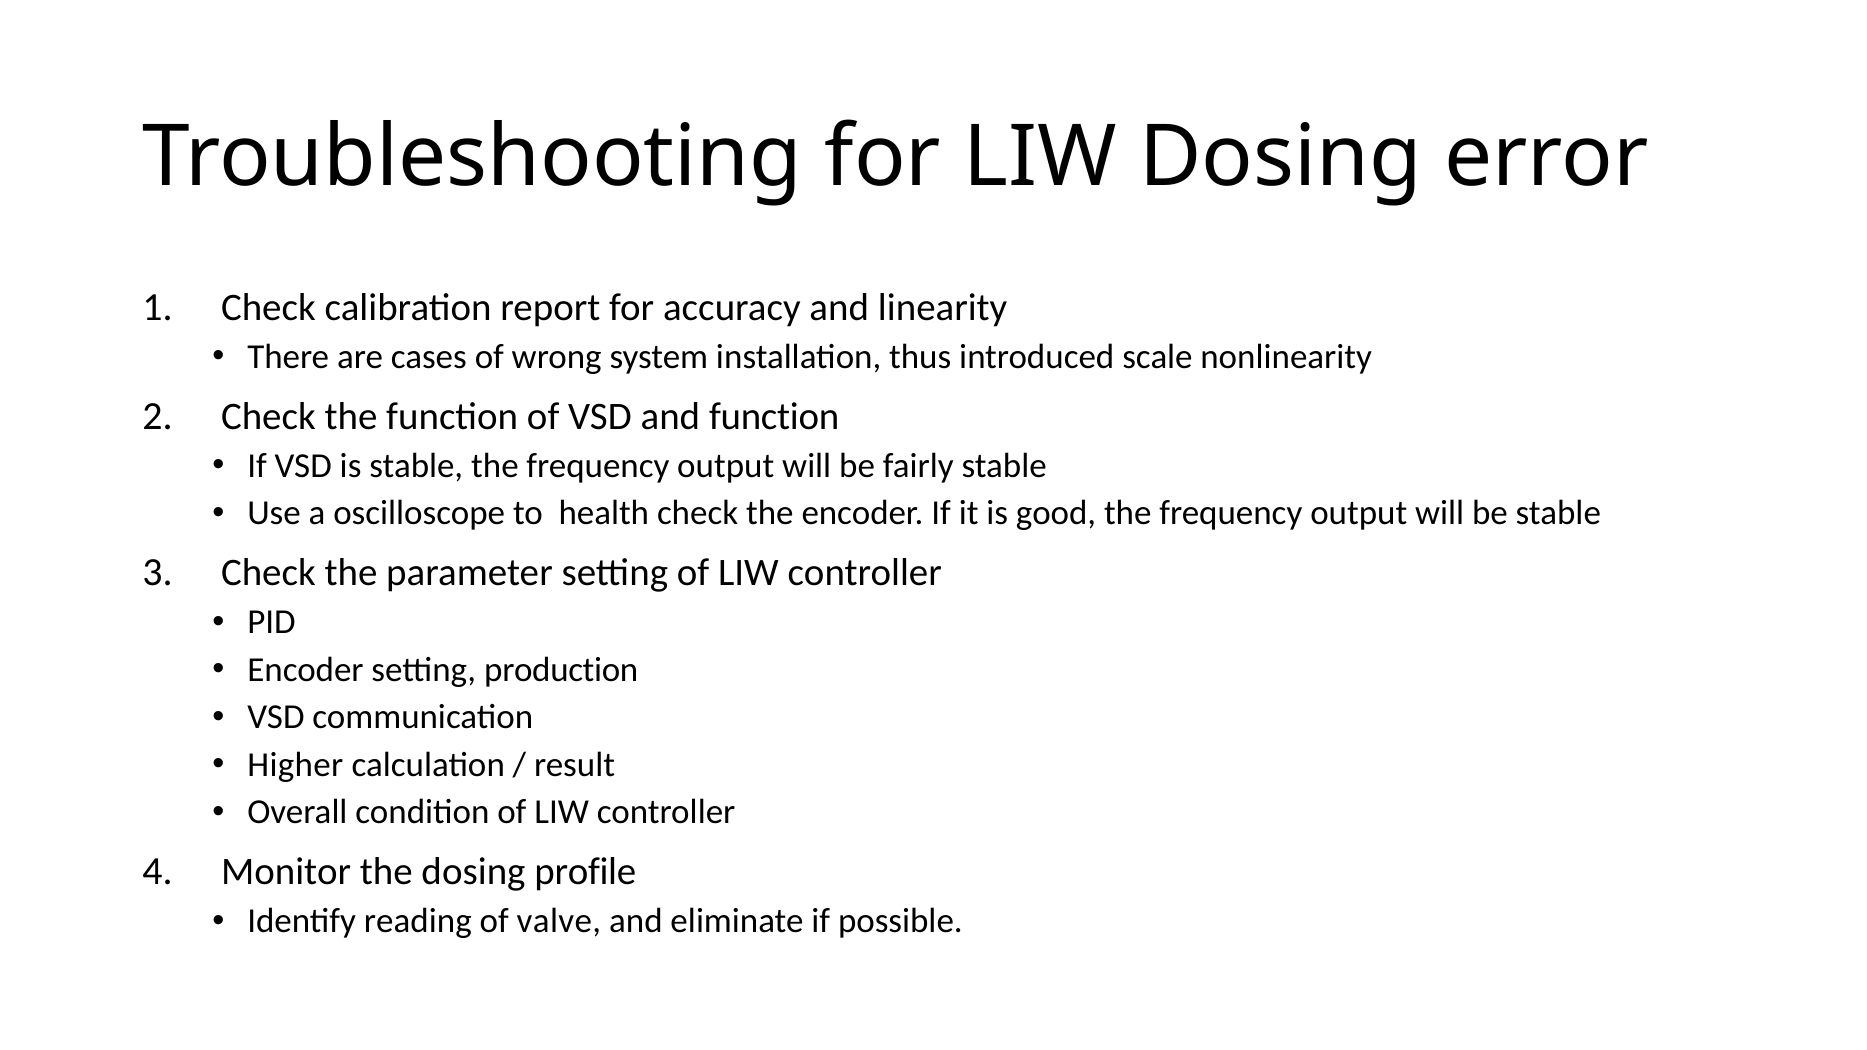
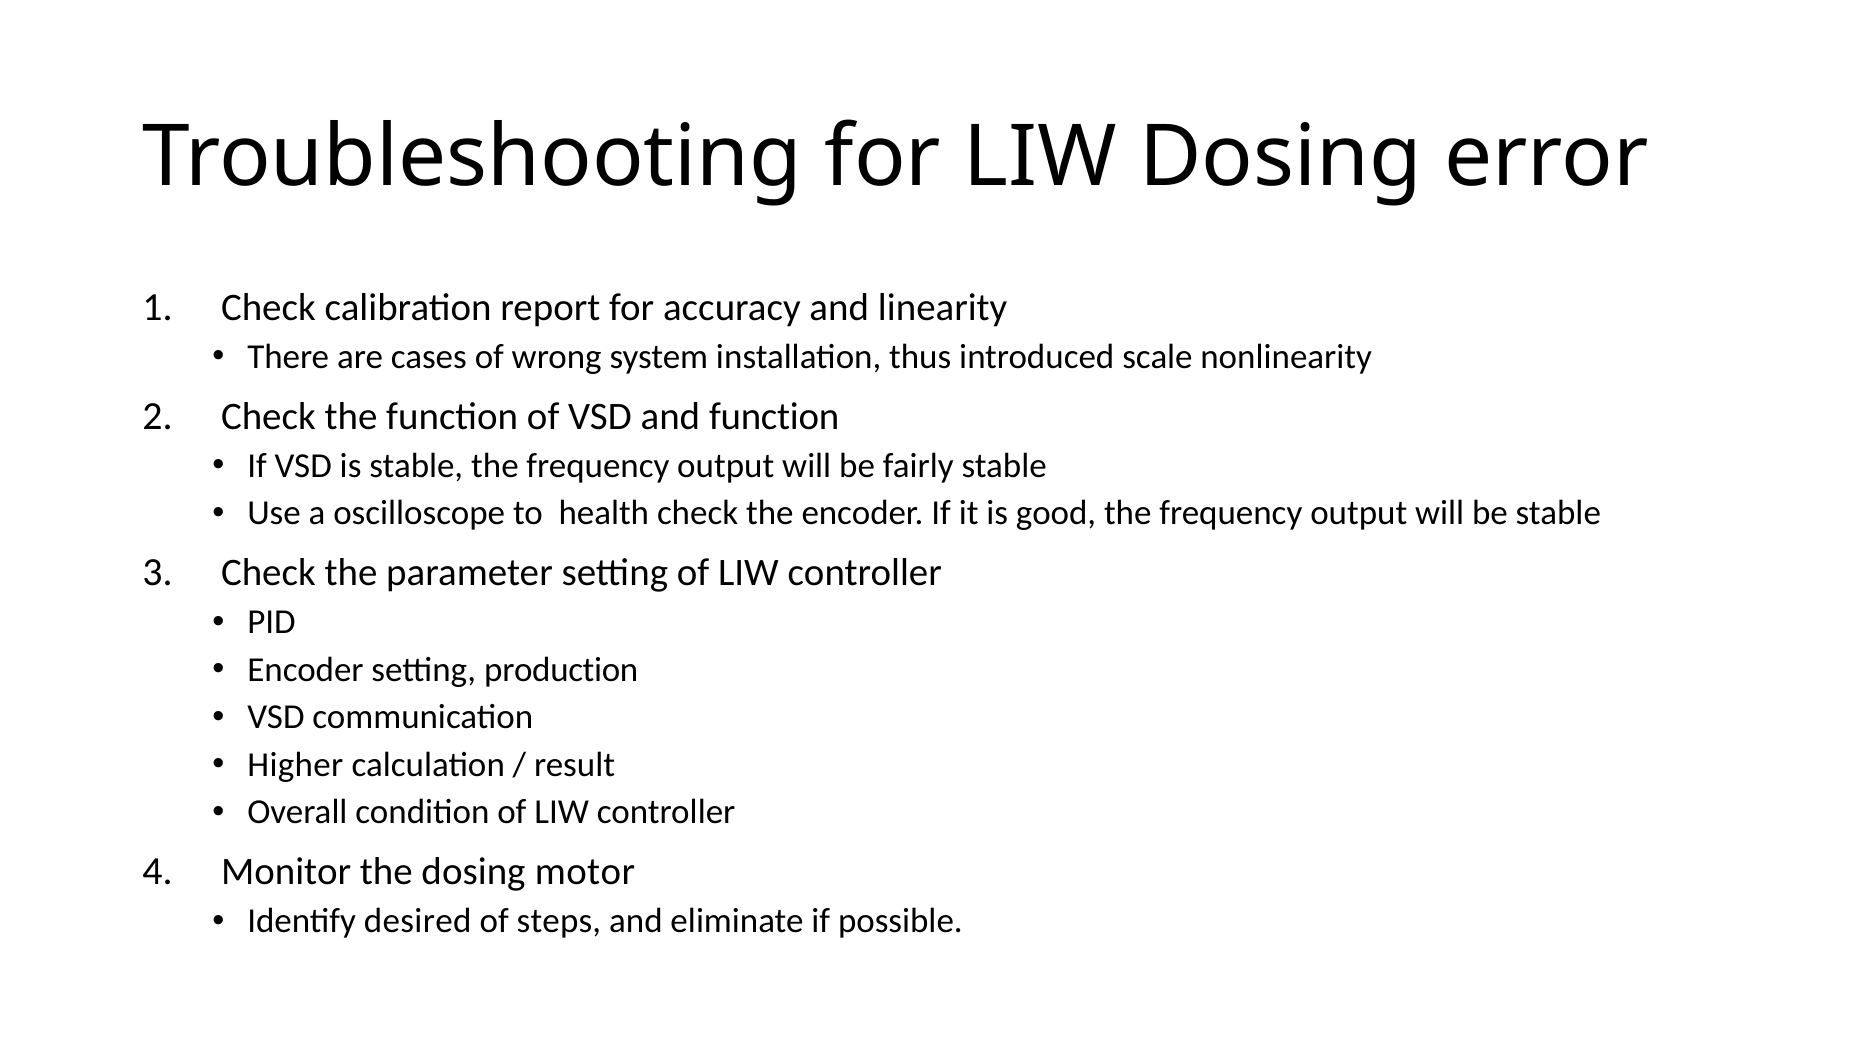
profile: profile -> motor (585, 872)
reading: reading -> desired (418, 922)
valve: valve -> steps (559, 922)
